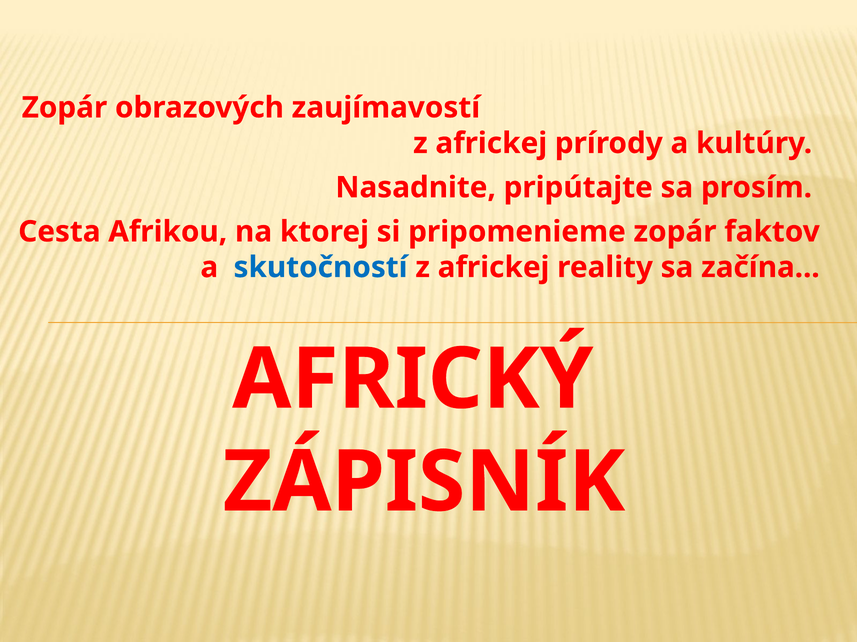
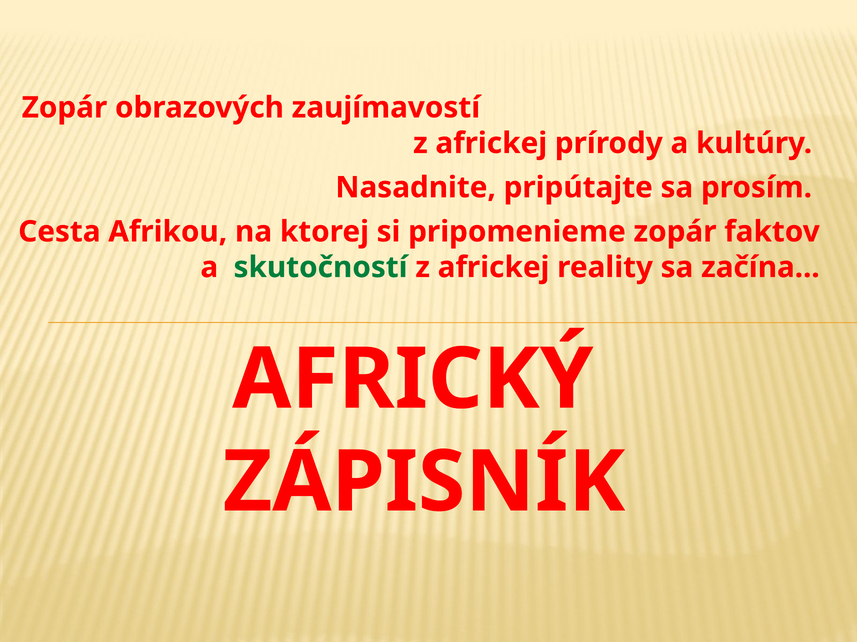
skutočností colour: blue -> green (321, 268)
